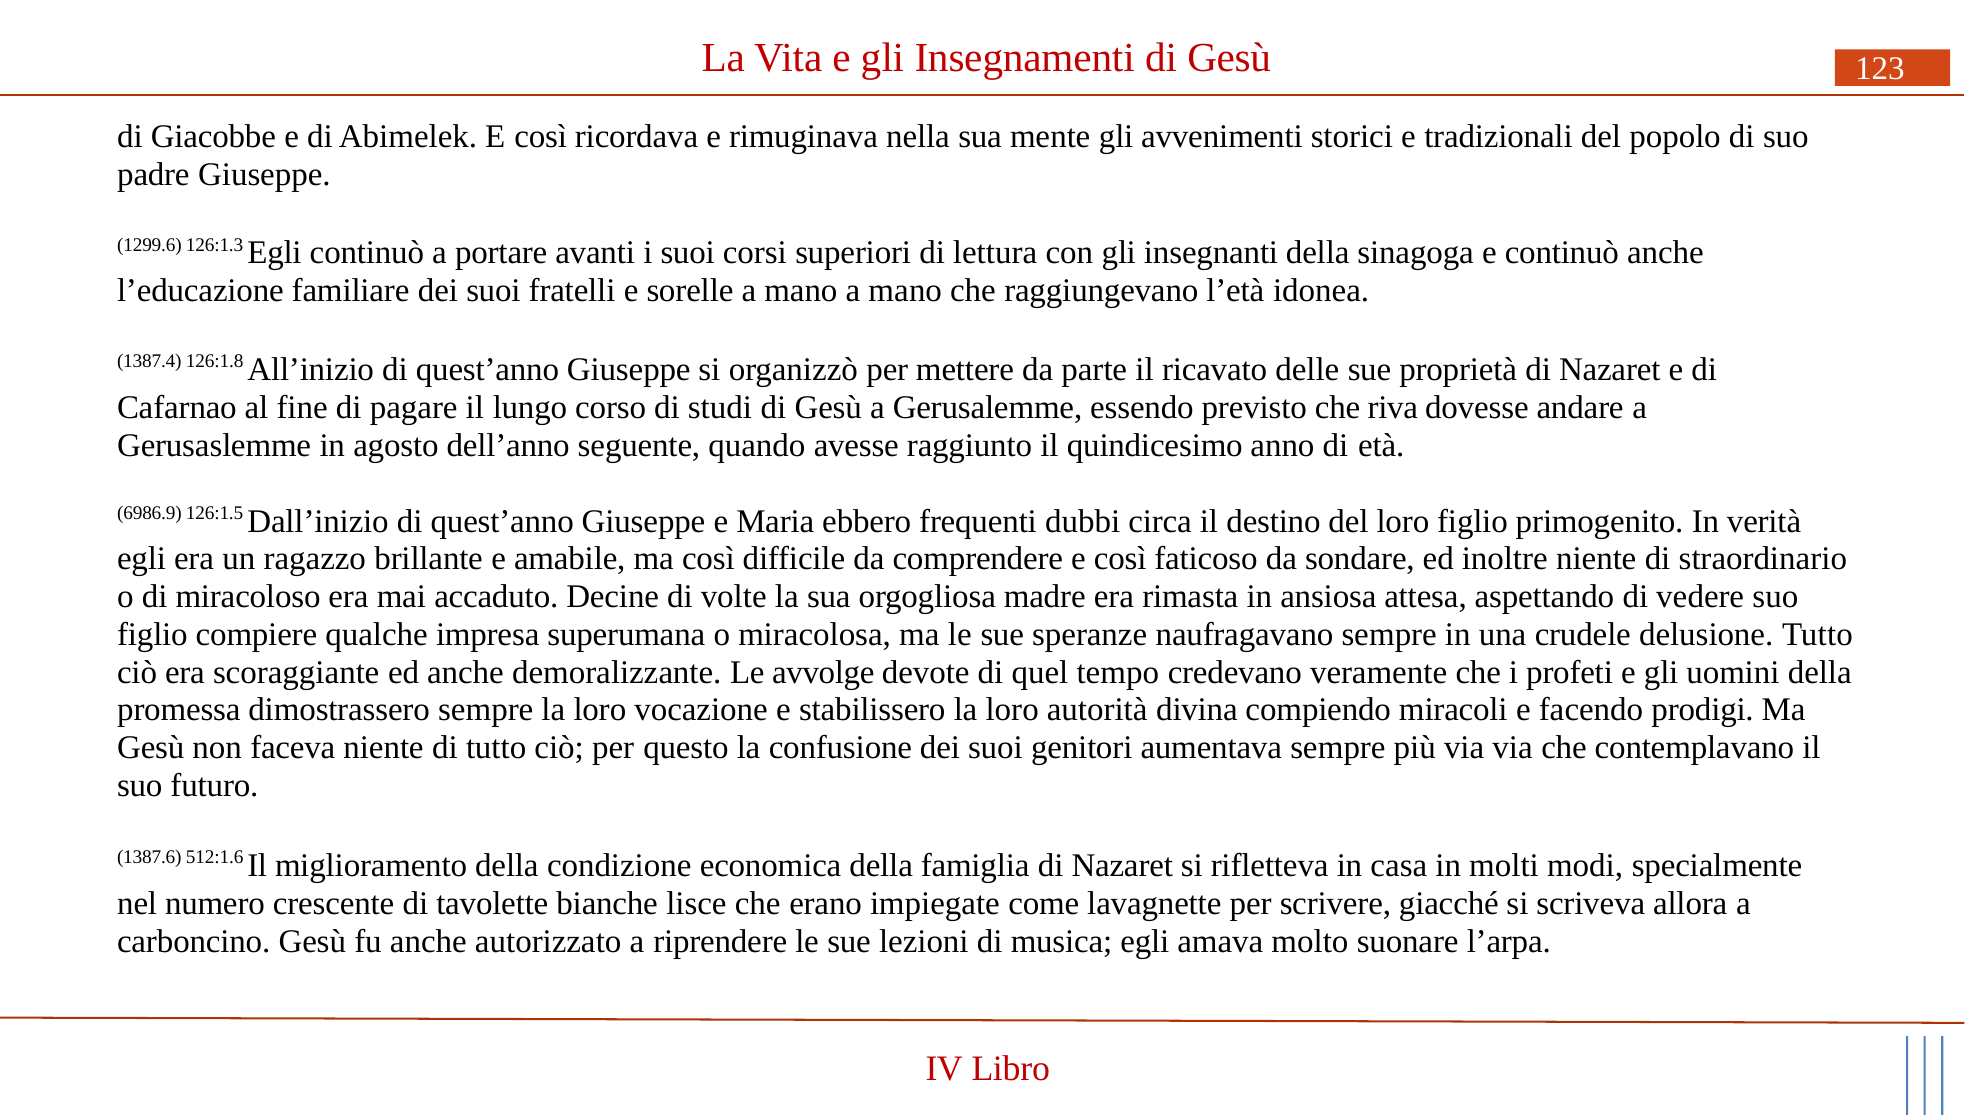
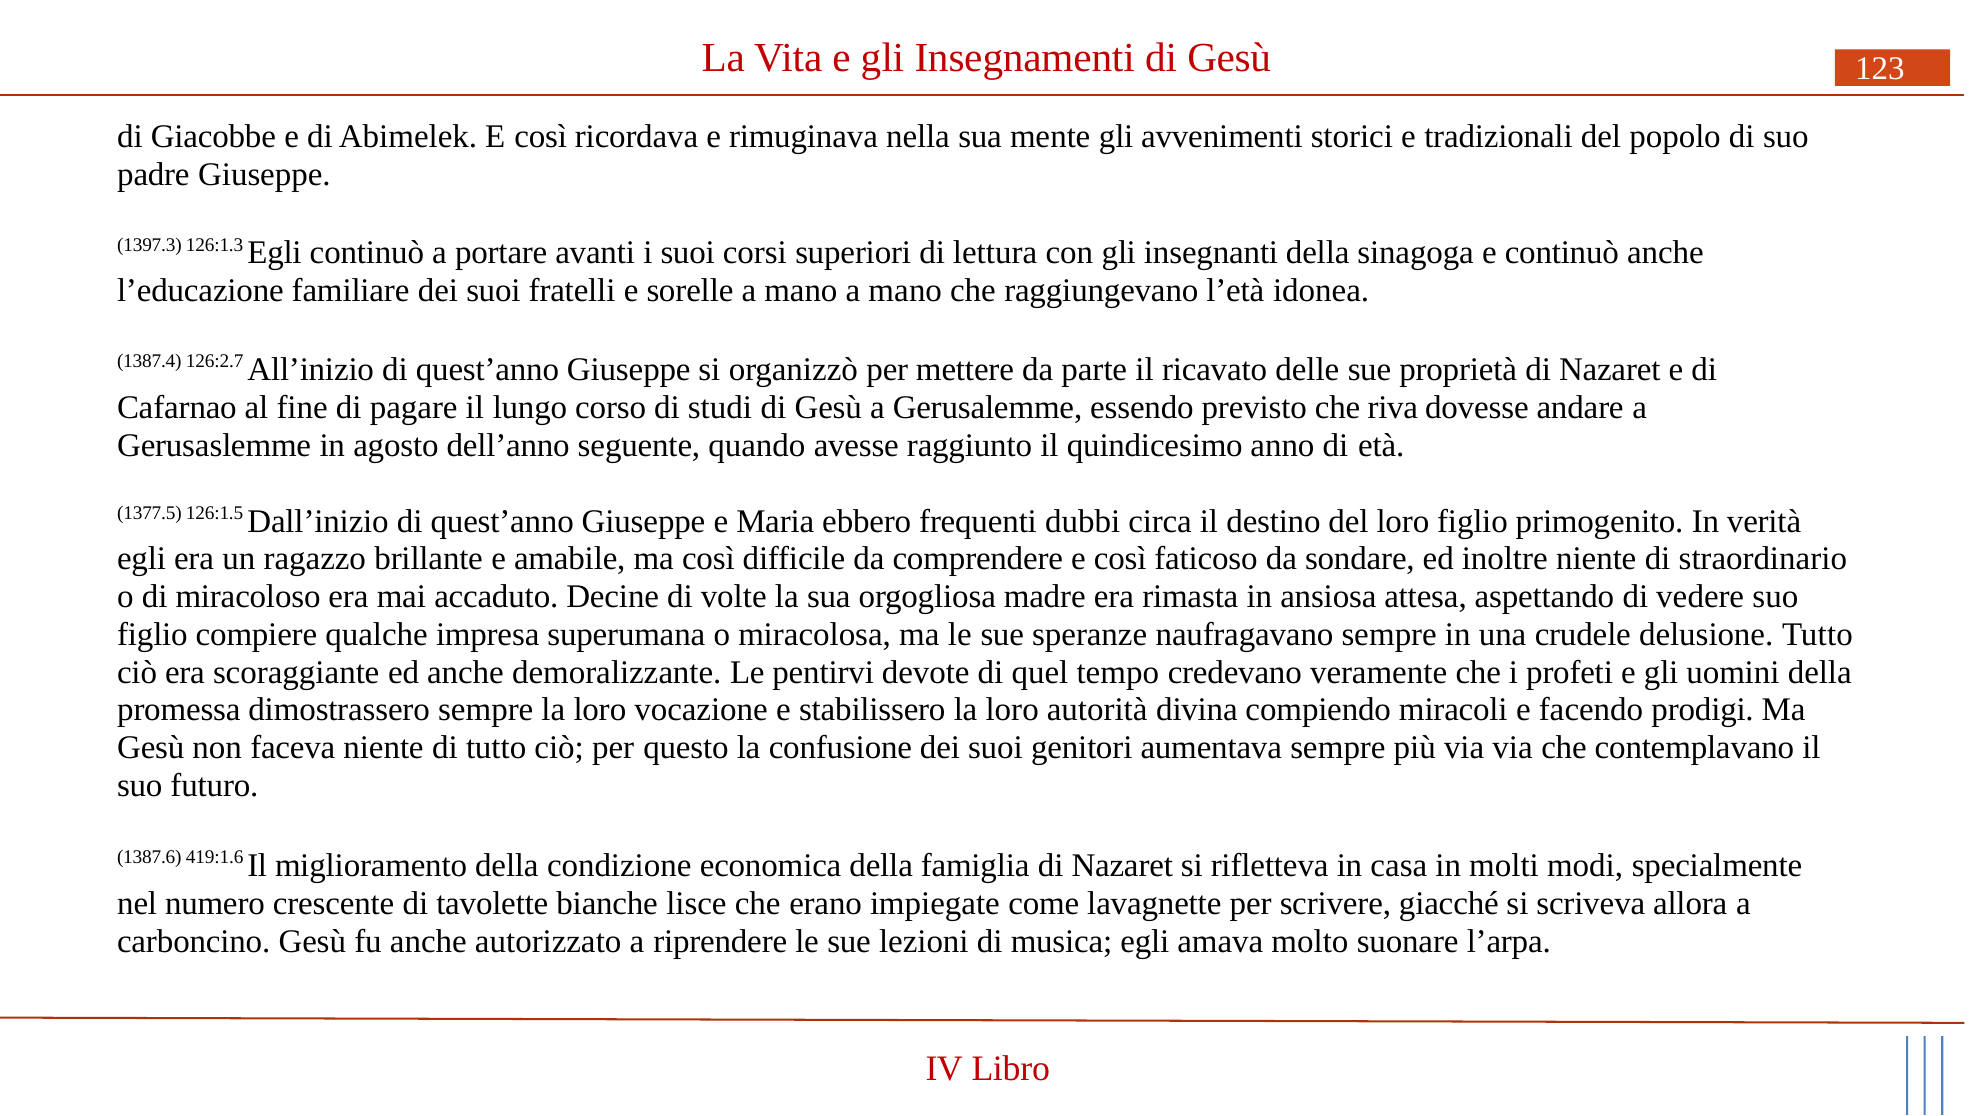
1299.6: 1299.6 -> 1397.3 (149, 245)
126:1.8: 126:1.8 -> 126:2.7 (215, 361)
6986.9: 6986.9 -> 1377.5 (149, 513)
avvolge: avvolge -> pentirvi (823, 672)
512:1.6: 512:1.6 -> 419:1.6 (215, 857)
